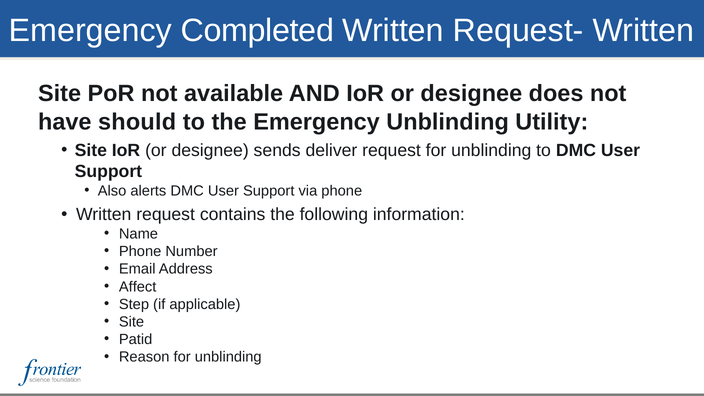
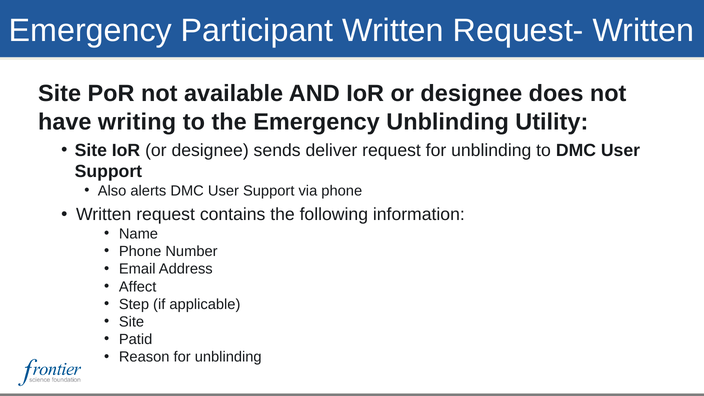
Completed: Completed -> Participant (257, 31)
should: should -> writing (137, 122)
